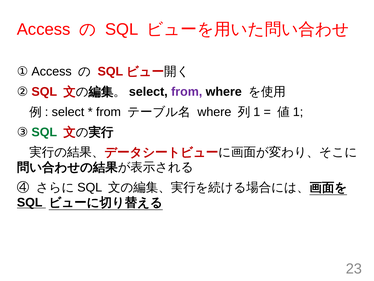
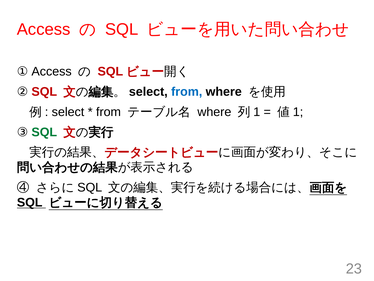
from colour: purple -> blue (187, 92)
